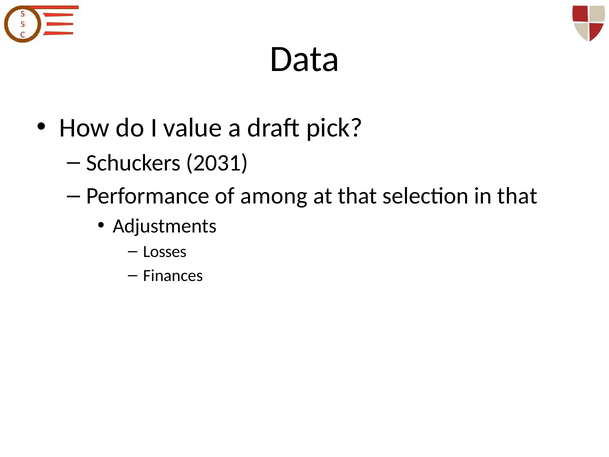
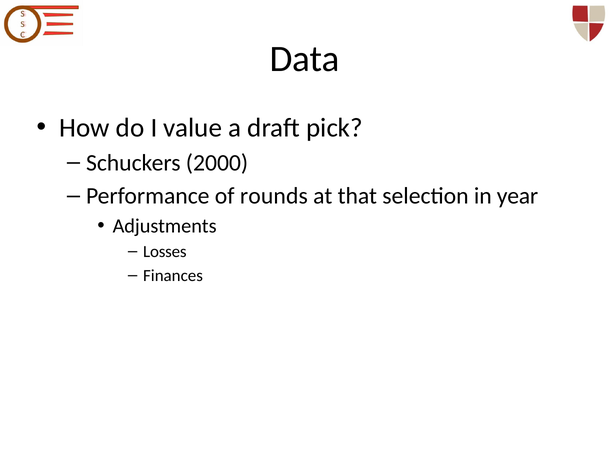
2031: 2031 -> 2000 (217, 163)
among: among -> rounds (274, 196)
in that: that -> year (518, 196)
